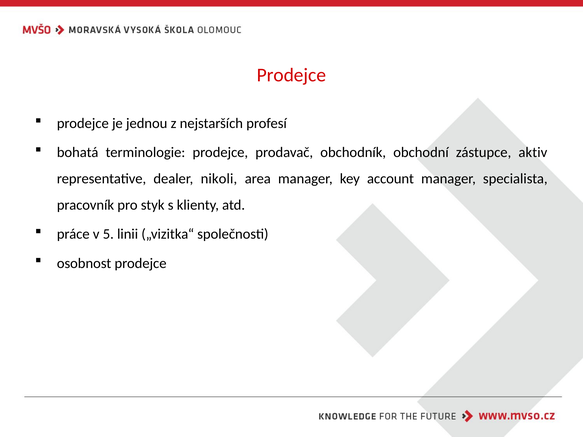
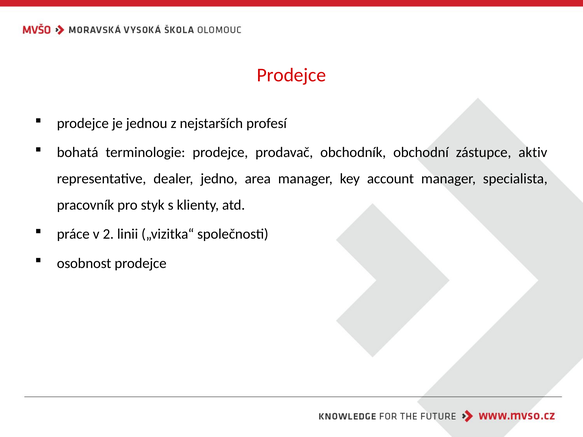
nikoli: nikoli -> jedno (219, 179)
5: 5 -> 2 (108, 234)
